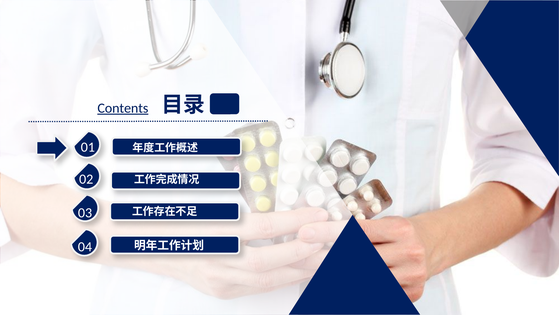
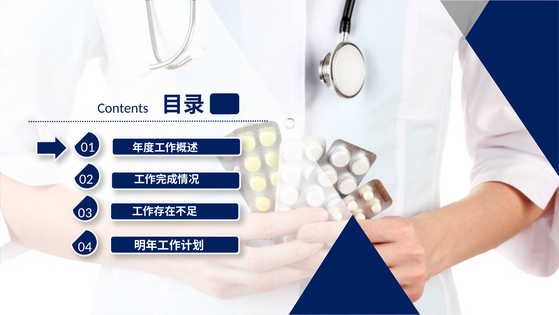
Contents underline: present -> none (123, 108)
